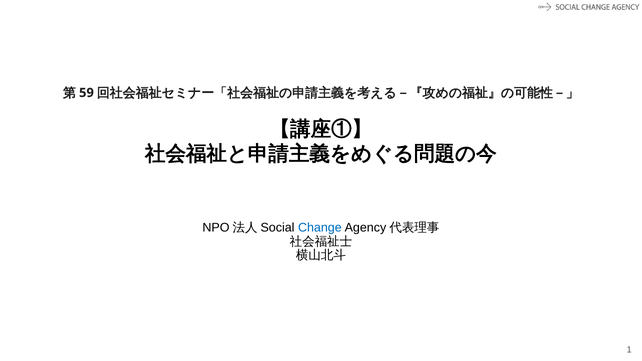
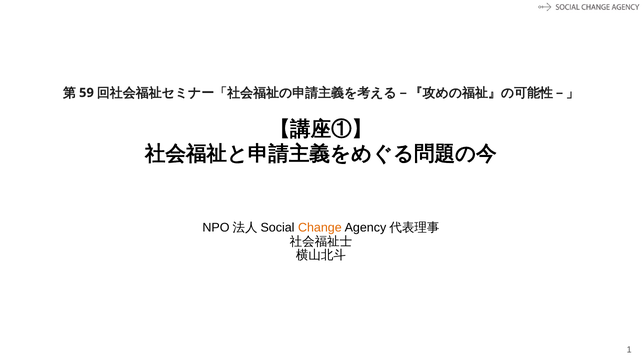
Change colour: blue -> orange (320, 228)
